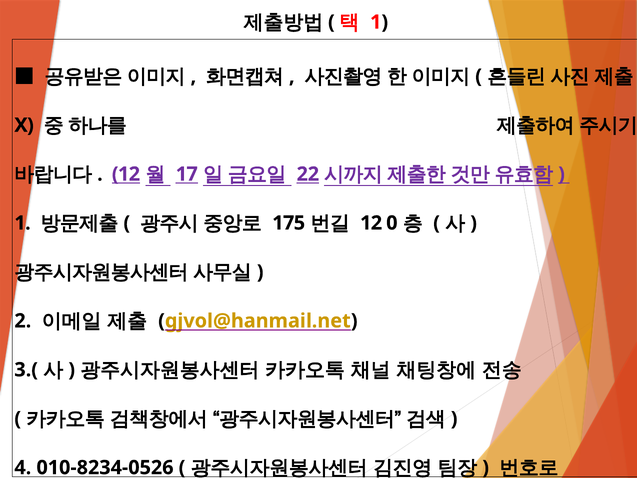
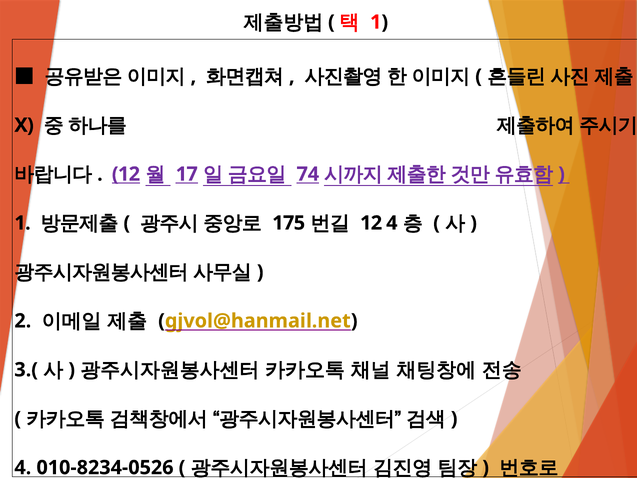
22: 22 -> 74 (308, 174)
12 0: 0 -> 4 (392, 223)
